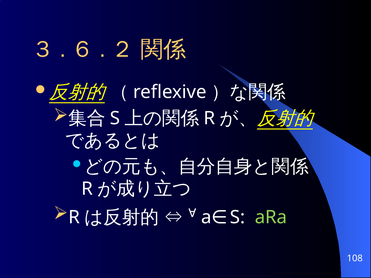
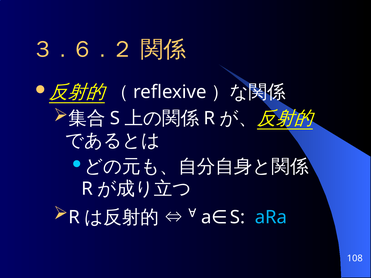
aRa colour: light green -> light blue (271, 217)
